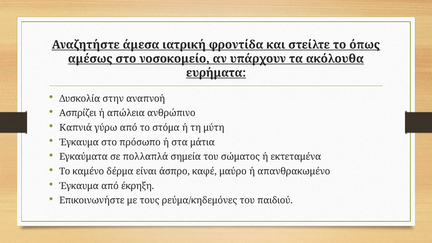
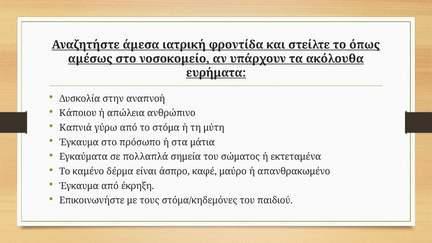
Ασπρίζει: Ασπρίζει -> Κάποιου (78, 113)
ρεύμα/κηδεμόνες: ρεύμα/κηδεμόνες -> στόμα/κηδεμόνες (200, 201)
